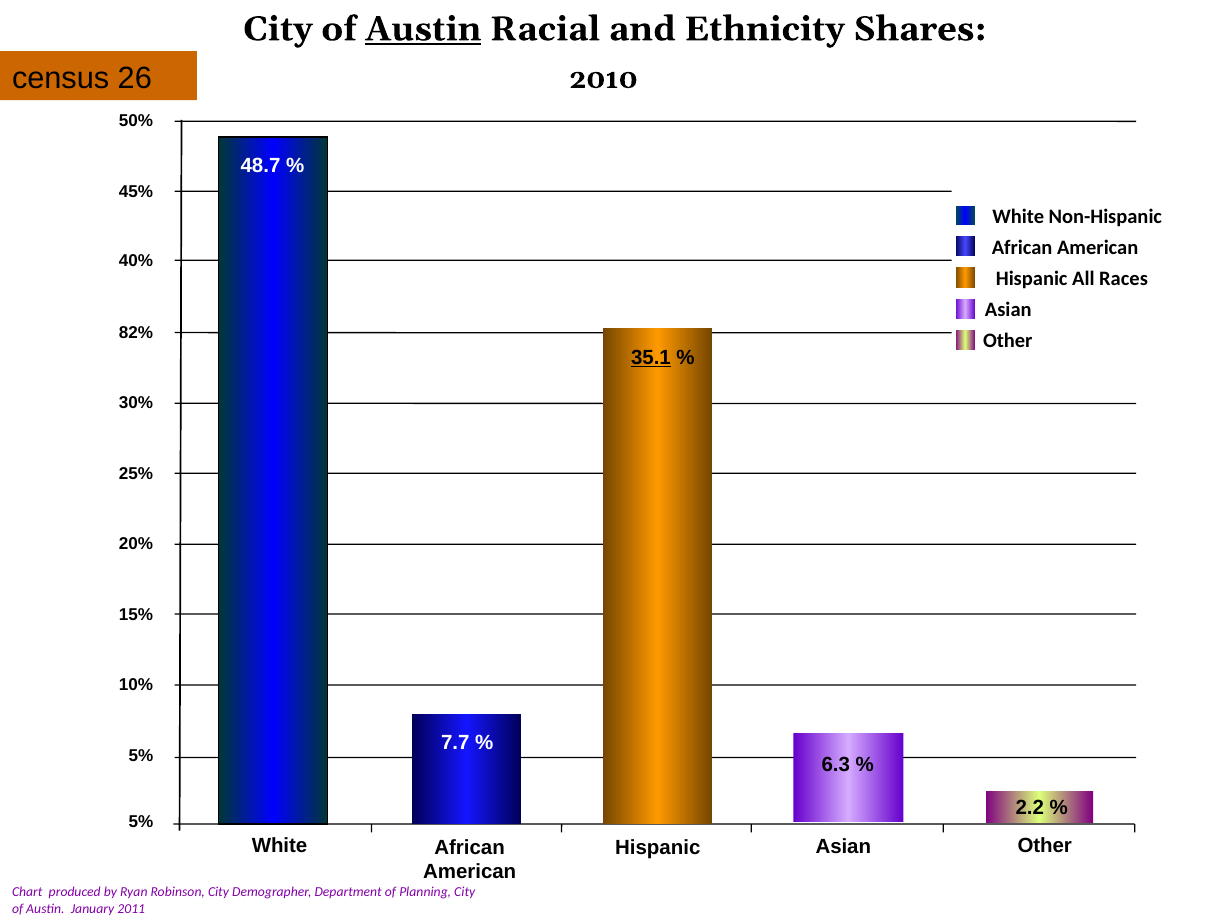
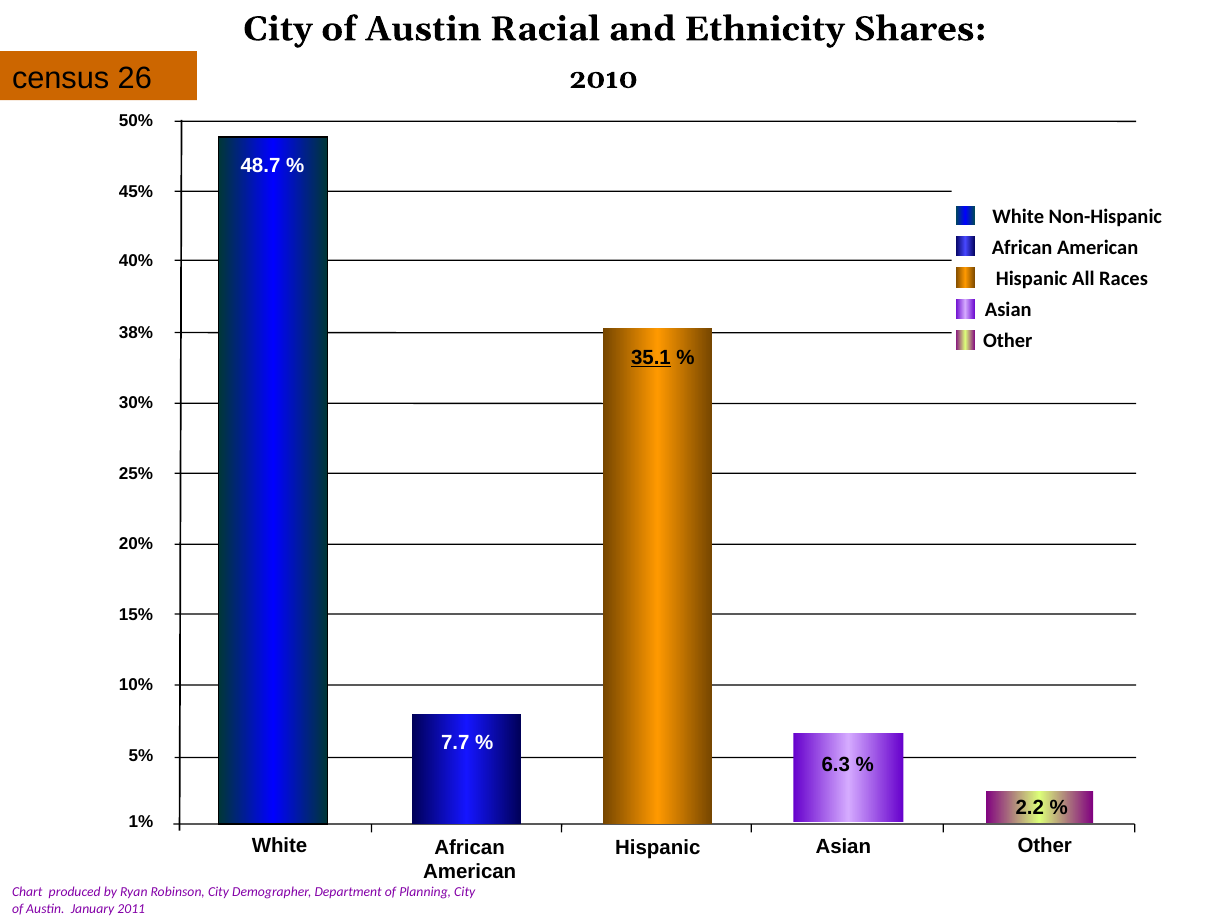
Austin underline: present -> none (423, 29)
82%: 82% -> 38% (136, 332)
5%: 5% -> 1% (141, 822)
